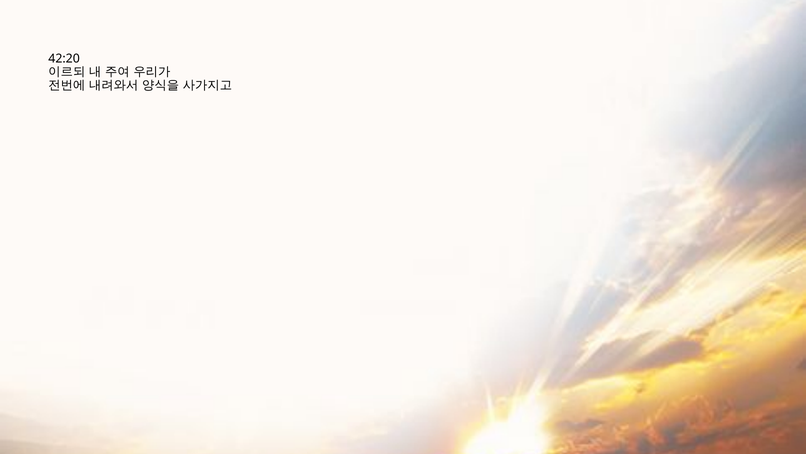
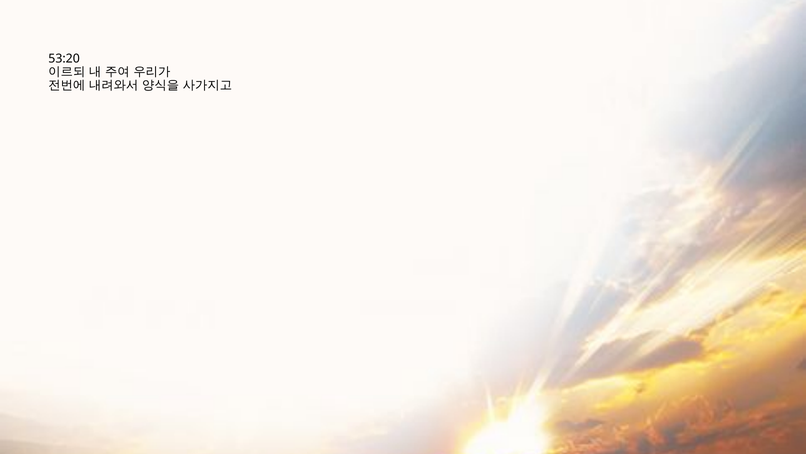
42:20: 42:20 -> 53:20 (64, 58)
